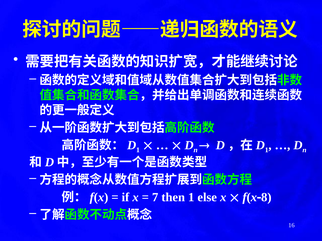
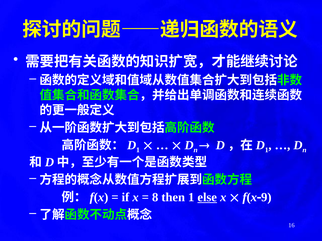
7: 7 -> 8 (155, 198)
else underline: none -> present (207, 198)
8: 8 -> 9 (266, 198)
